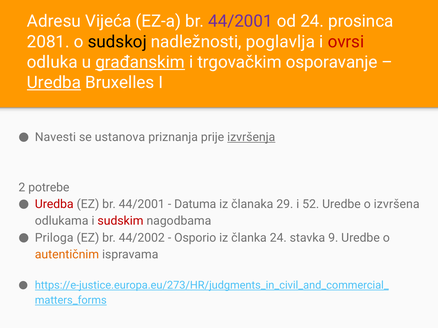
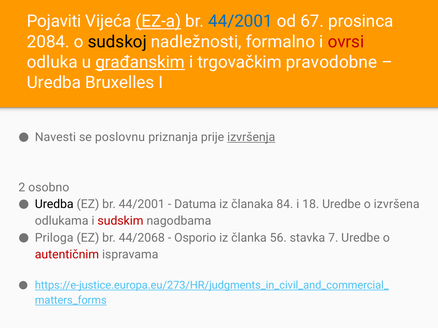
Adresu: Adresu -> Pojaviti (54, 21)
EZ-a underline: none -> present (158, 21)
44/2001 colour: purple -> blue (240, 21)
od 24: 24 -> 67 (312, 21)
2081: 2081 -> 2084 (48, 42)
poglavlja: poglavlja -> formalno (280, 42)
osporavanje: osporavanje -> pravodobne (332, 62)
Uredba underline: present -> none (54, 83)
ustanova: ustanova -> poslovnu (120, 137)
potrebe: potrebe -> osobno (49, 188)
Uredba colour: red -> black (54, 204)
29: 29 -> 84 (285, 204)
52: 52 -> 18 (311, 204)
44/2002: 44/2002 -> 44/2068 (142, 238)
članka 24: 24 -> 56 (278, 238)
9: 9 -> 7 (333, 238)
autentičnim colour: orange -> red (67, 255)
